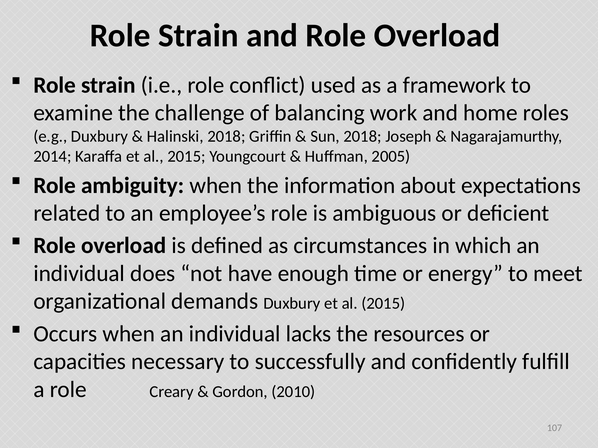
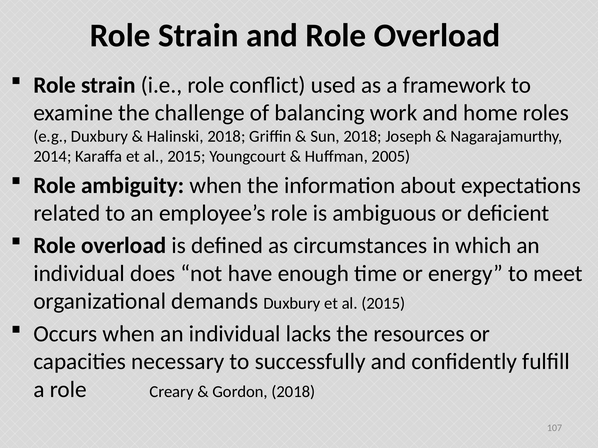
Gordon 2010: 2010 -> 2018 (293, 392)
